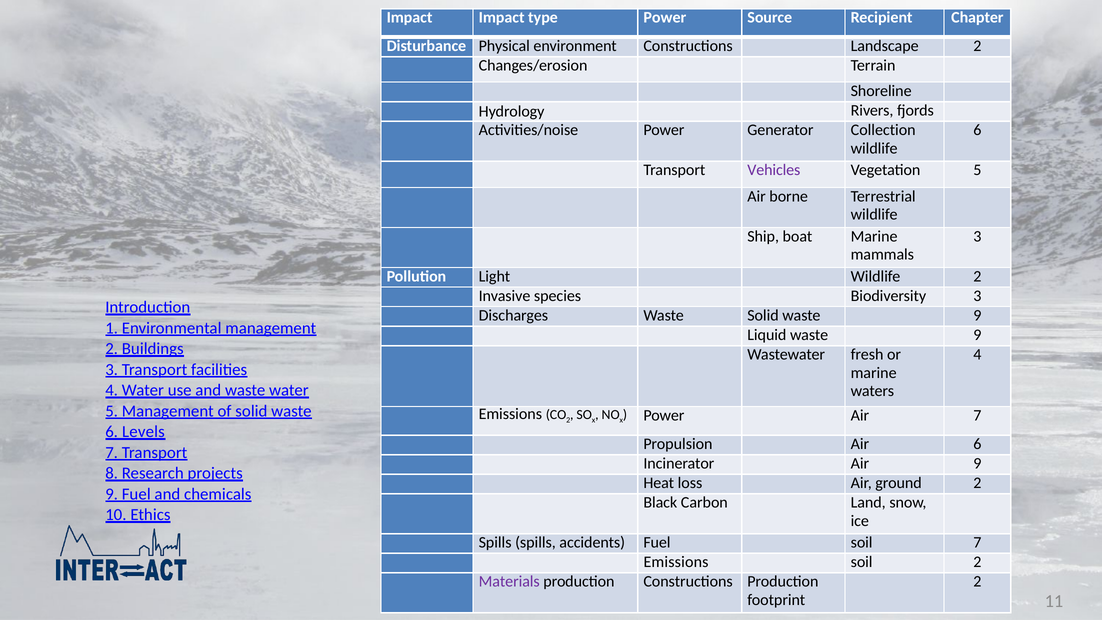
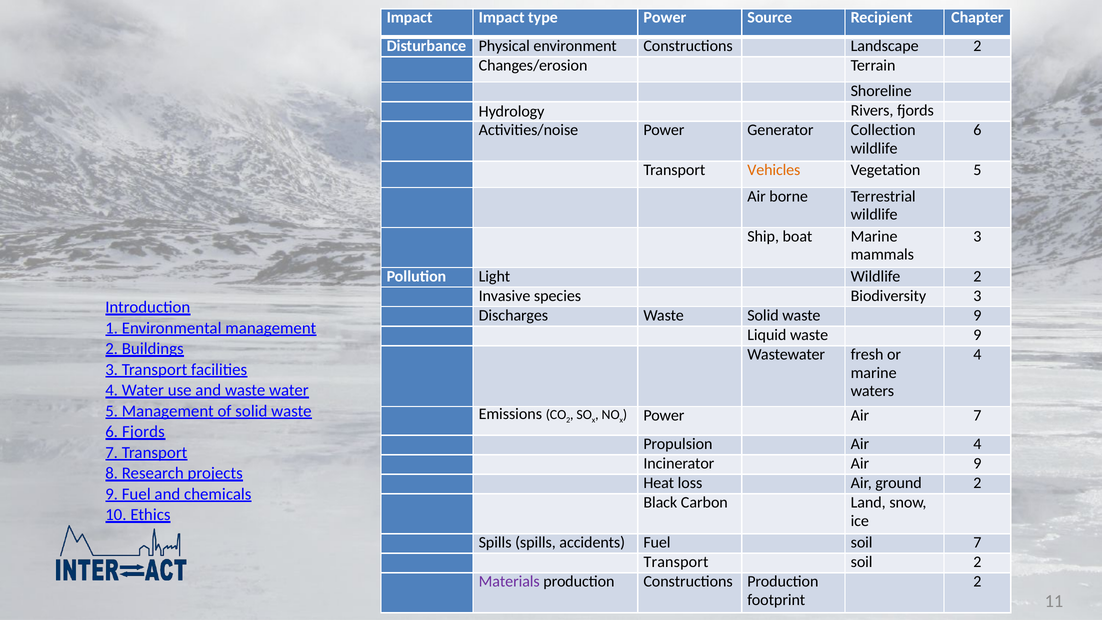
Vehicles colour: purple -> orange (774, 170)
6 Levels: Levels -> Fjords (143, 432)
Air 6: 6 -> 4 (977, 444)
Emissions: Emissions -> Transport (676, 562)
